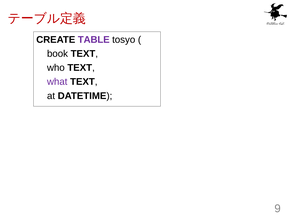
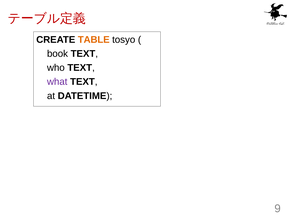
TABLE colour: purple -> orange (94, 40)
